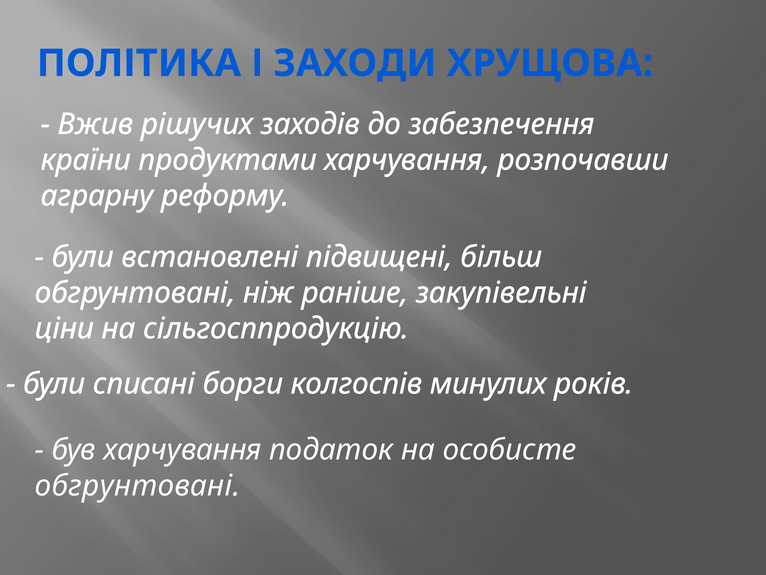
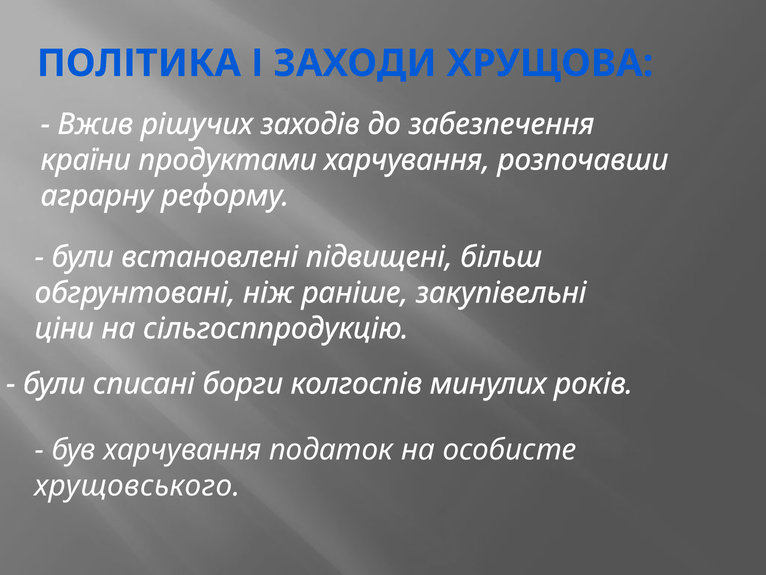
обгрунтовані: обгрунтовані -> хрущовського (137, 485)
